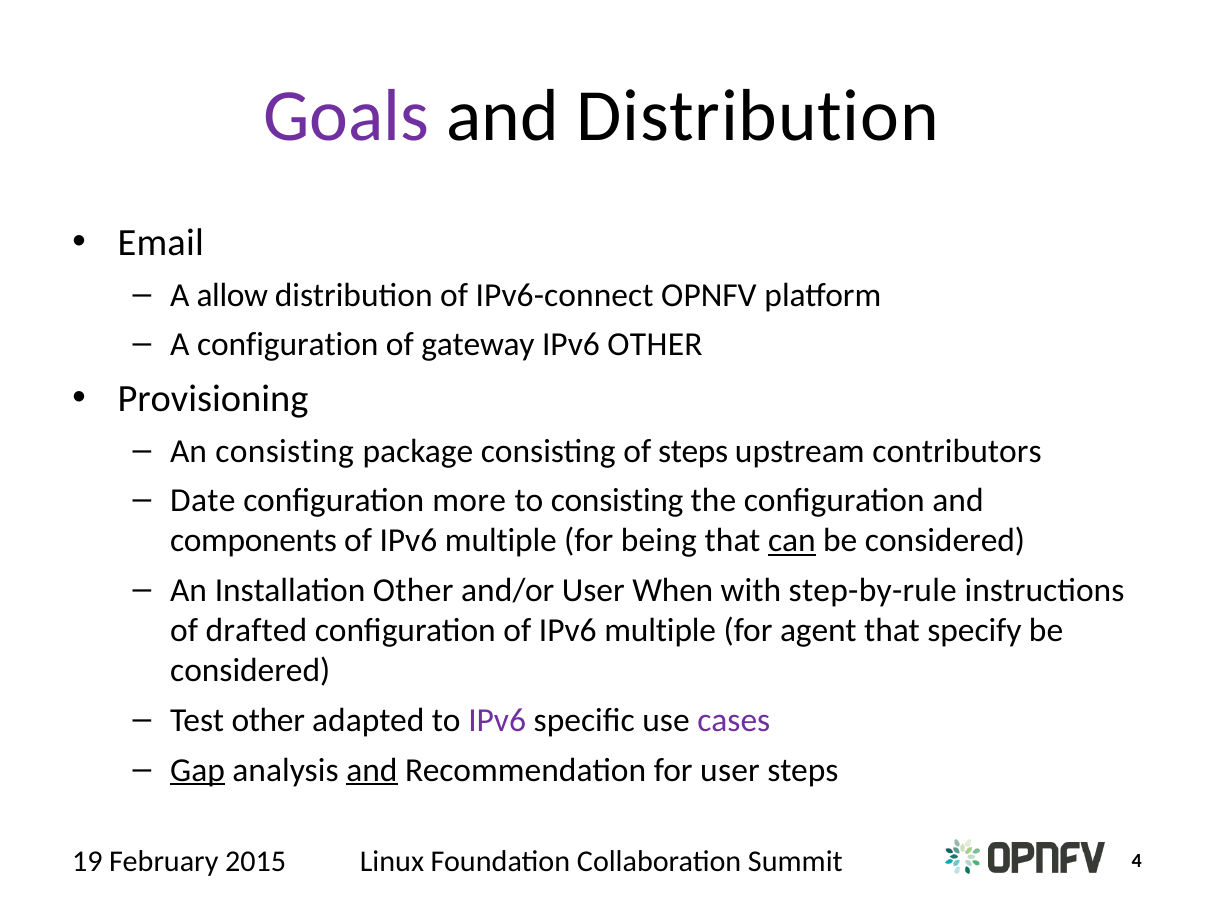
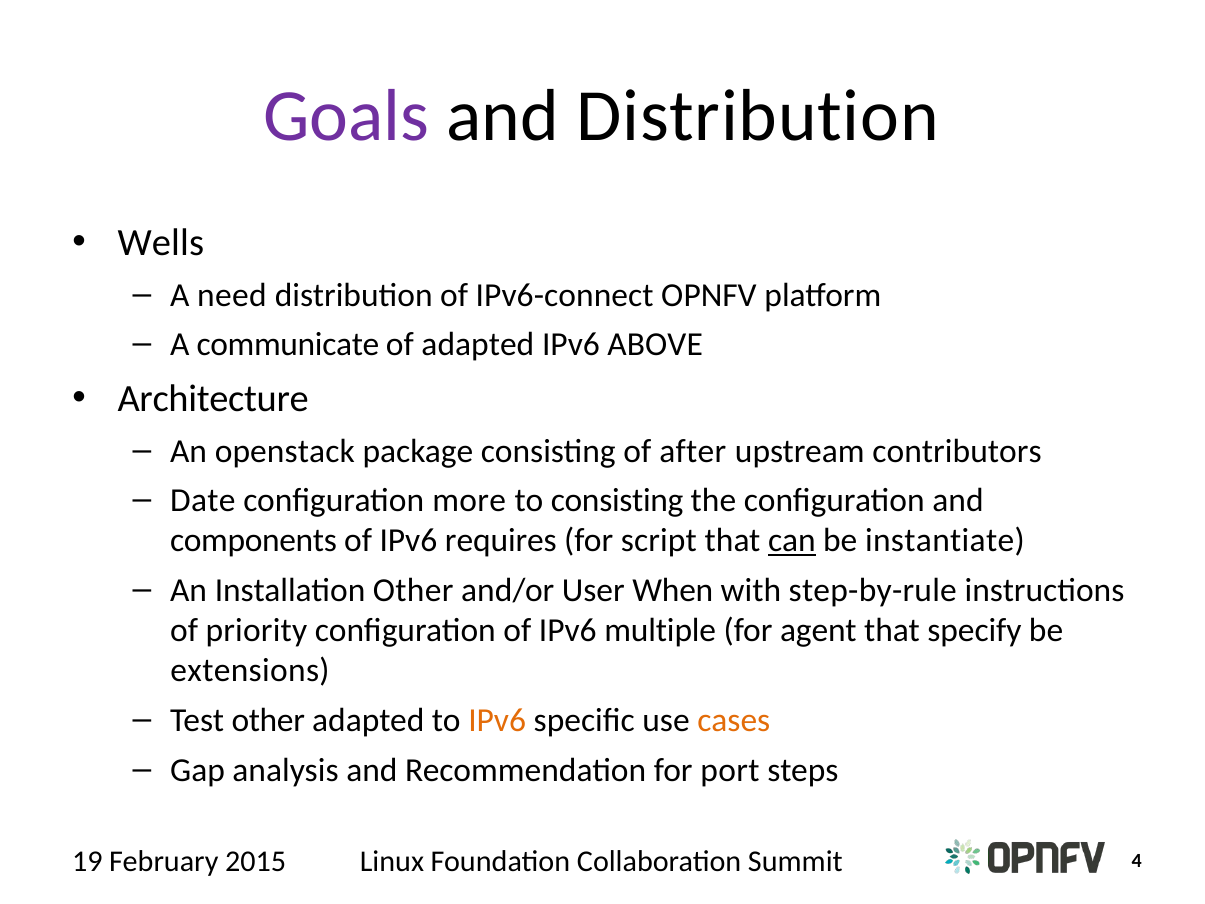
Email: Email -> Wells (161, 243)
allow: allow -> need (232, 295)
A configuration: configuration -> communicate (288, 344)
of gateway: gateway -> adapted (478, 344)
IPv6 OTHER: OTHER -> ABOVE (655, 344)
Provisioning: Provisioning -> Architecture (213, 399)
An consisting: consisting -> openstack (285, 451)
of steps: steps -> after (693, 451)
multiple: multiple -> requires (501, 541)
being: being -> script (659, 541)
considered: considered -> instantiate (945, 541)
drafted: drafted -> priority (256, 630)
considered: considered -> extensions (250, 671)
IPv6 colour: purple -> orange (497, 720)
cases colour: purple -> orange (734, 720)
Gap underline: present -> none (198, 770)
and underline: present -> none (372, 770)
for user: user -> port (730, 770)
